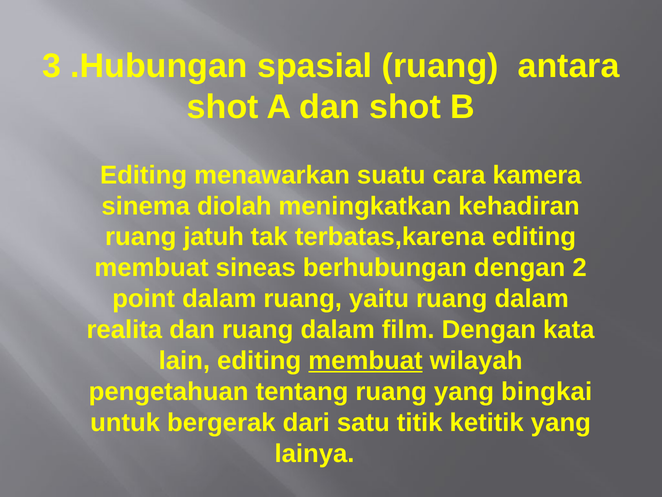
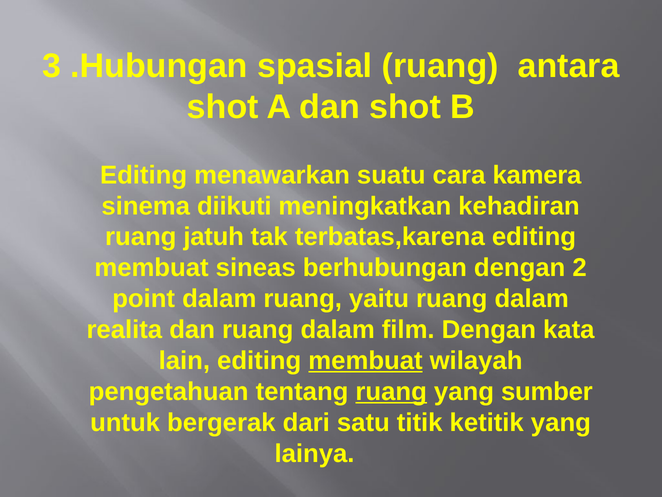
diolah: diolah -> diikuti (234, 206)
ruang underline: none -> present (391, 391)
bingkai: bingkai -> sumber (547, 391)
